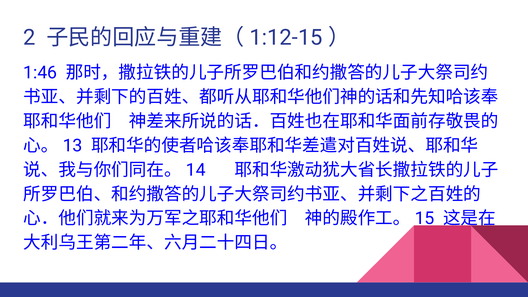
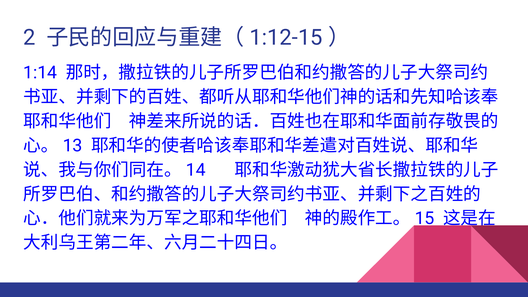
1:46: 1:46 -> 1:14 (40, 73)
